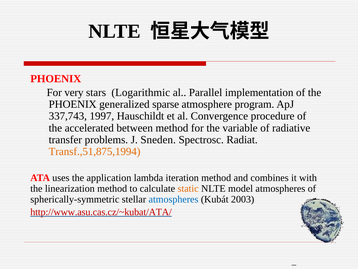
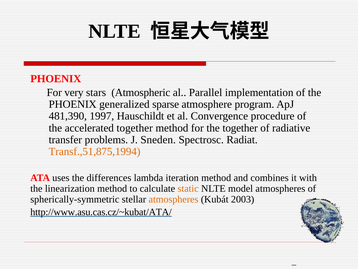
Logarithmic: Logarithmic -> Atmospheric (141, 92)
337,743: 337,743 -> 481,390 (68, 116)
accelerated between: between -> together (135, 128)
the variable: variable -> together (240, 128)
application: application -> differences (109, 178)
atmospheres colour: blue -> orange (174, 199)
http://www.asu.cas.cz/~kubat/ATA/ colour: red -> black (101, 212)
